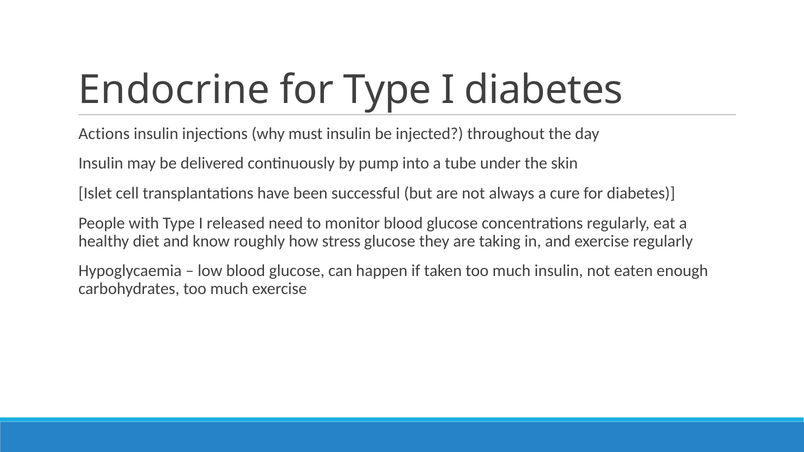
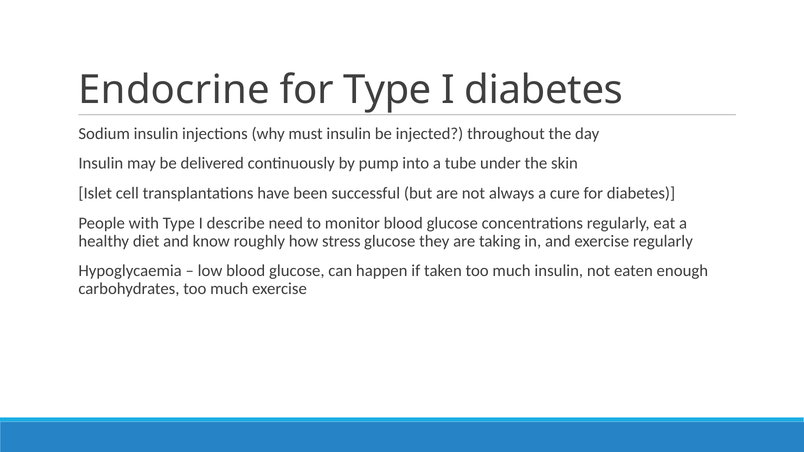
Actions: Actions -> Sodium (104, 134)
released: released -> describe (236, 223)
